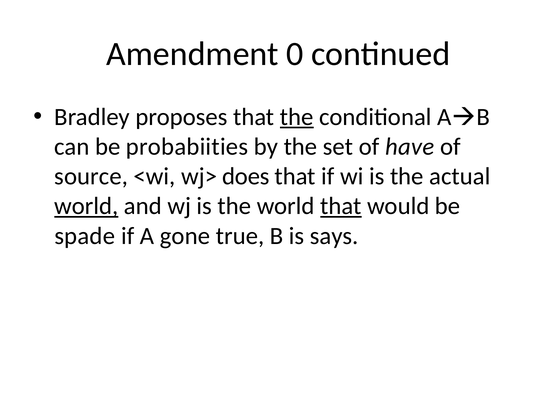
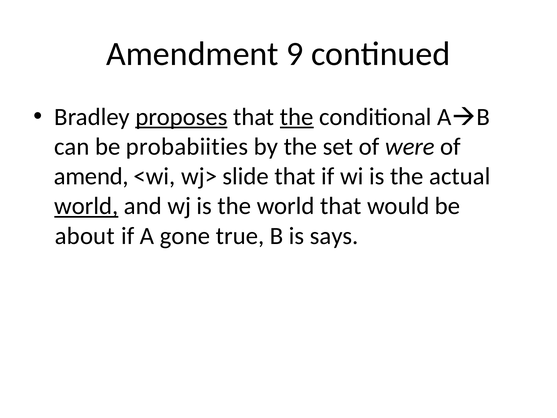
0: 0 -> 9 (295, 54)
proposes underline: none -> present (181, 117)
have: have -> were (410, 147)
source: source -> amend (91, 176)
does: does -> slide (246, 176)
that underline: present -> none (341, 206)
spade: spade -> about (85, 236)
